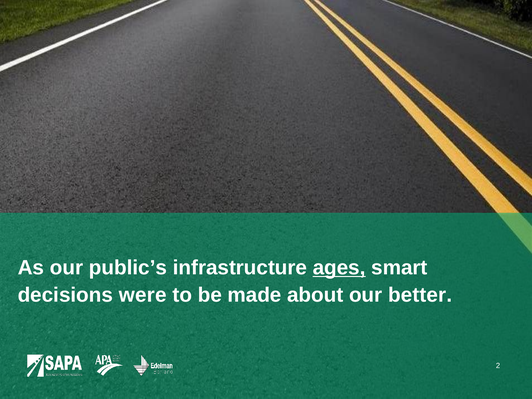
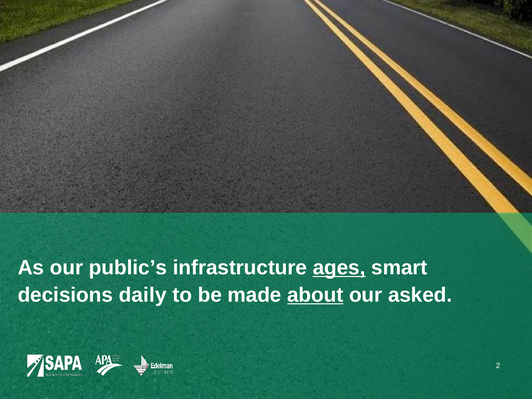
were: were -> daily (143, 295)
about underline: none -> present (315, 295)
better: better -> asked (420, 295)
